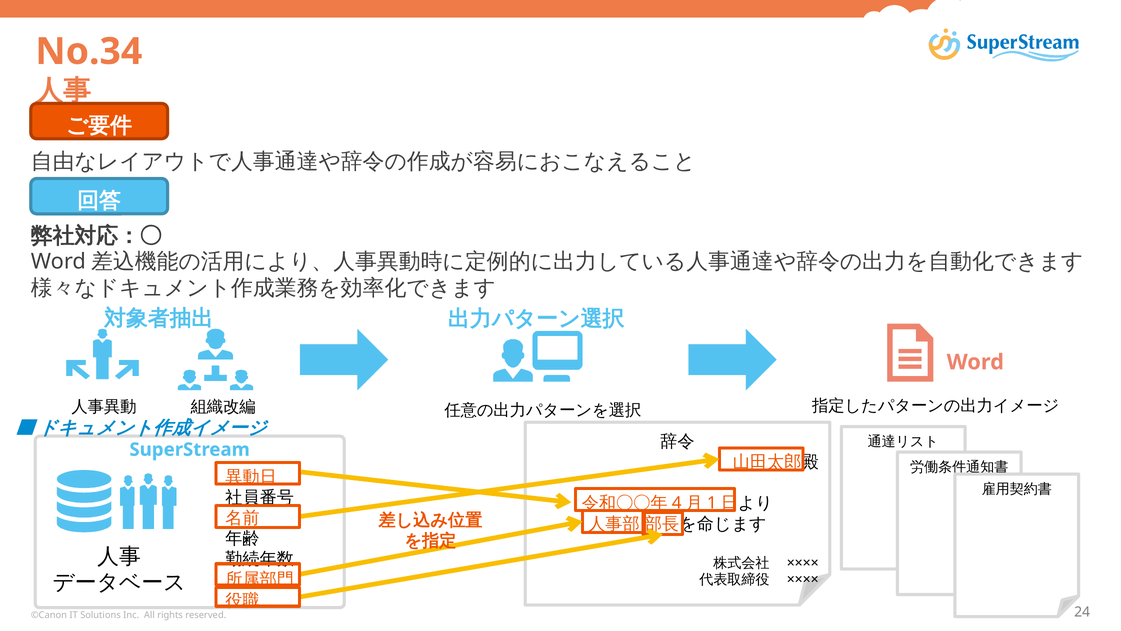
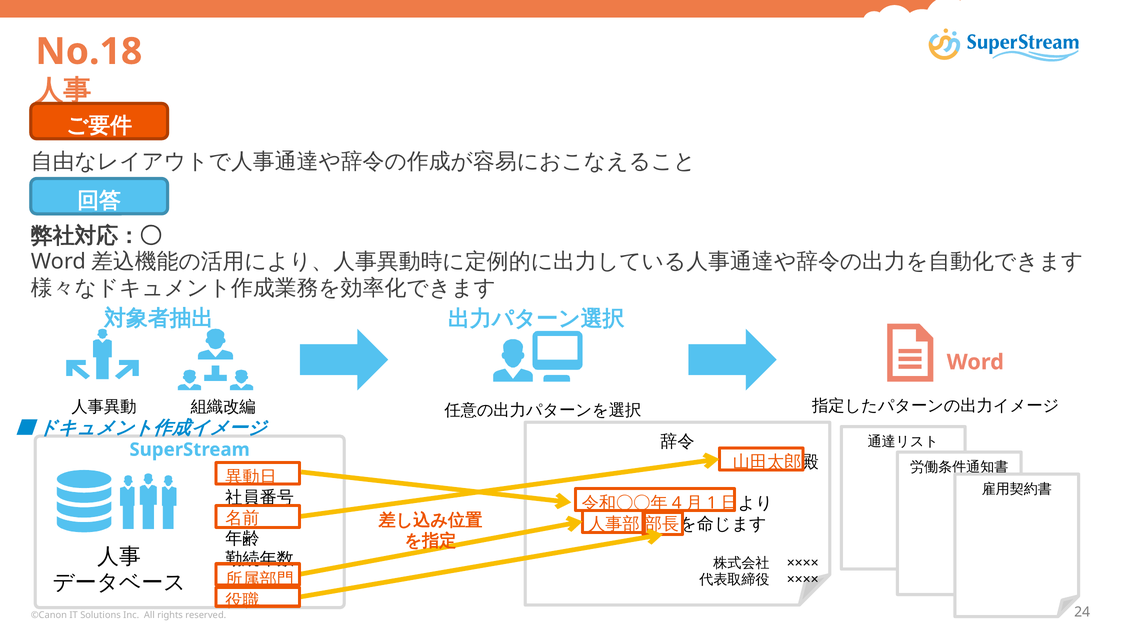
No.34: No.34 -> No.18 (89, 52)
